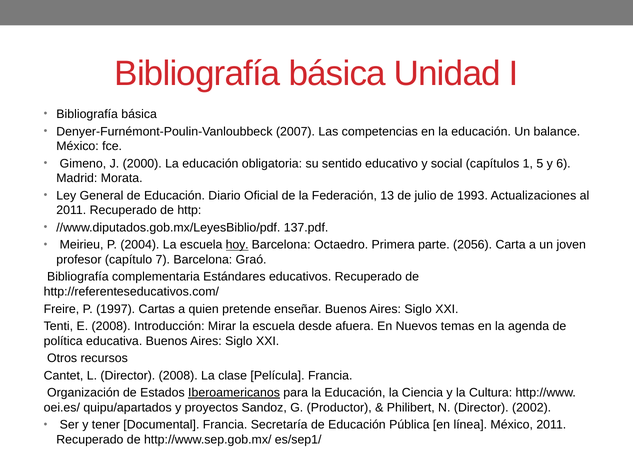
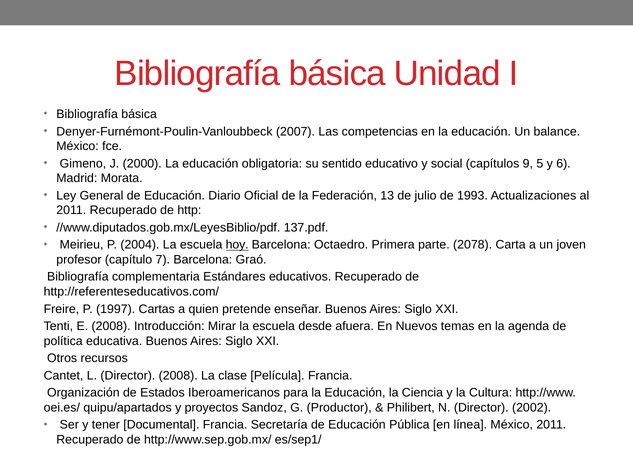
1: 1 -> 9 (528, 163)
2056: 2056 -> 2078 (473, 245)
Iberoamericanos underline: present -> none (234, 393)
